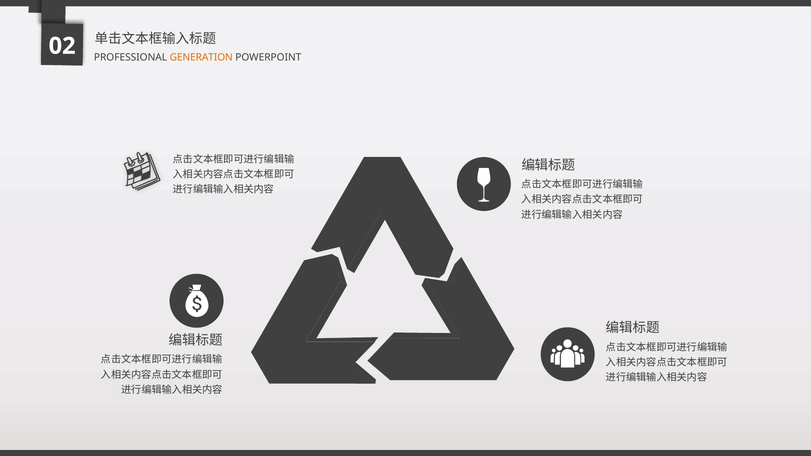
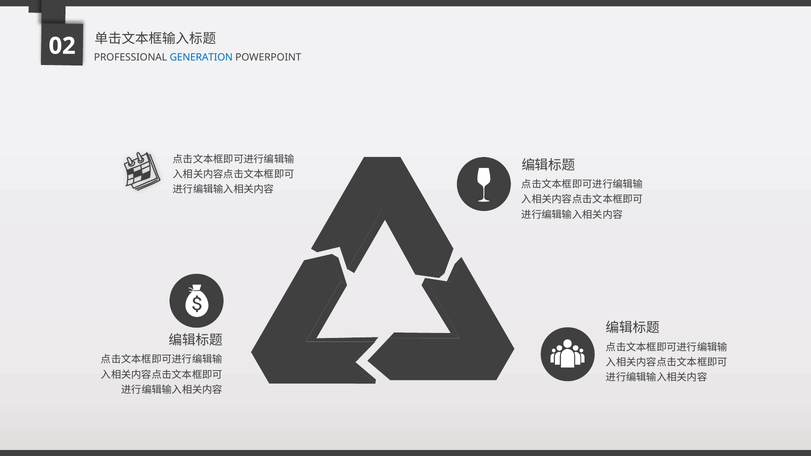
GENERATION colour: orange -> blue (201, 58)
